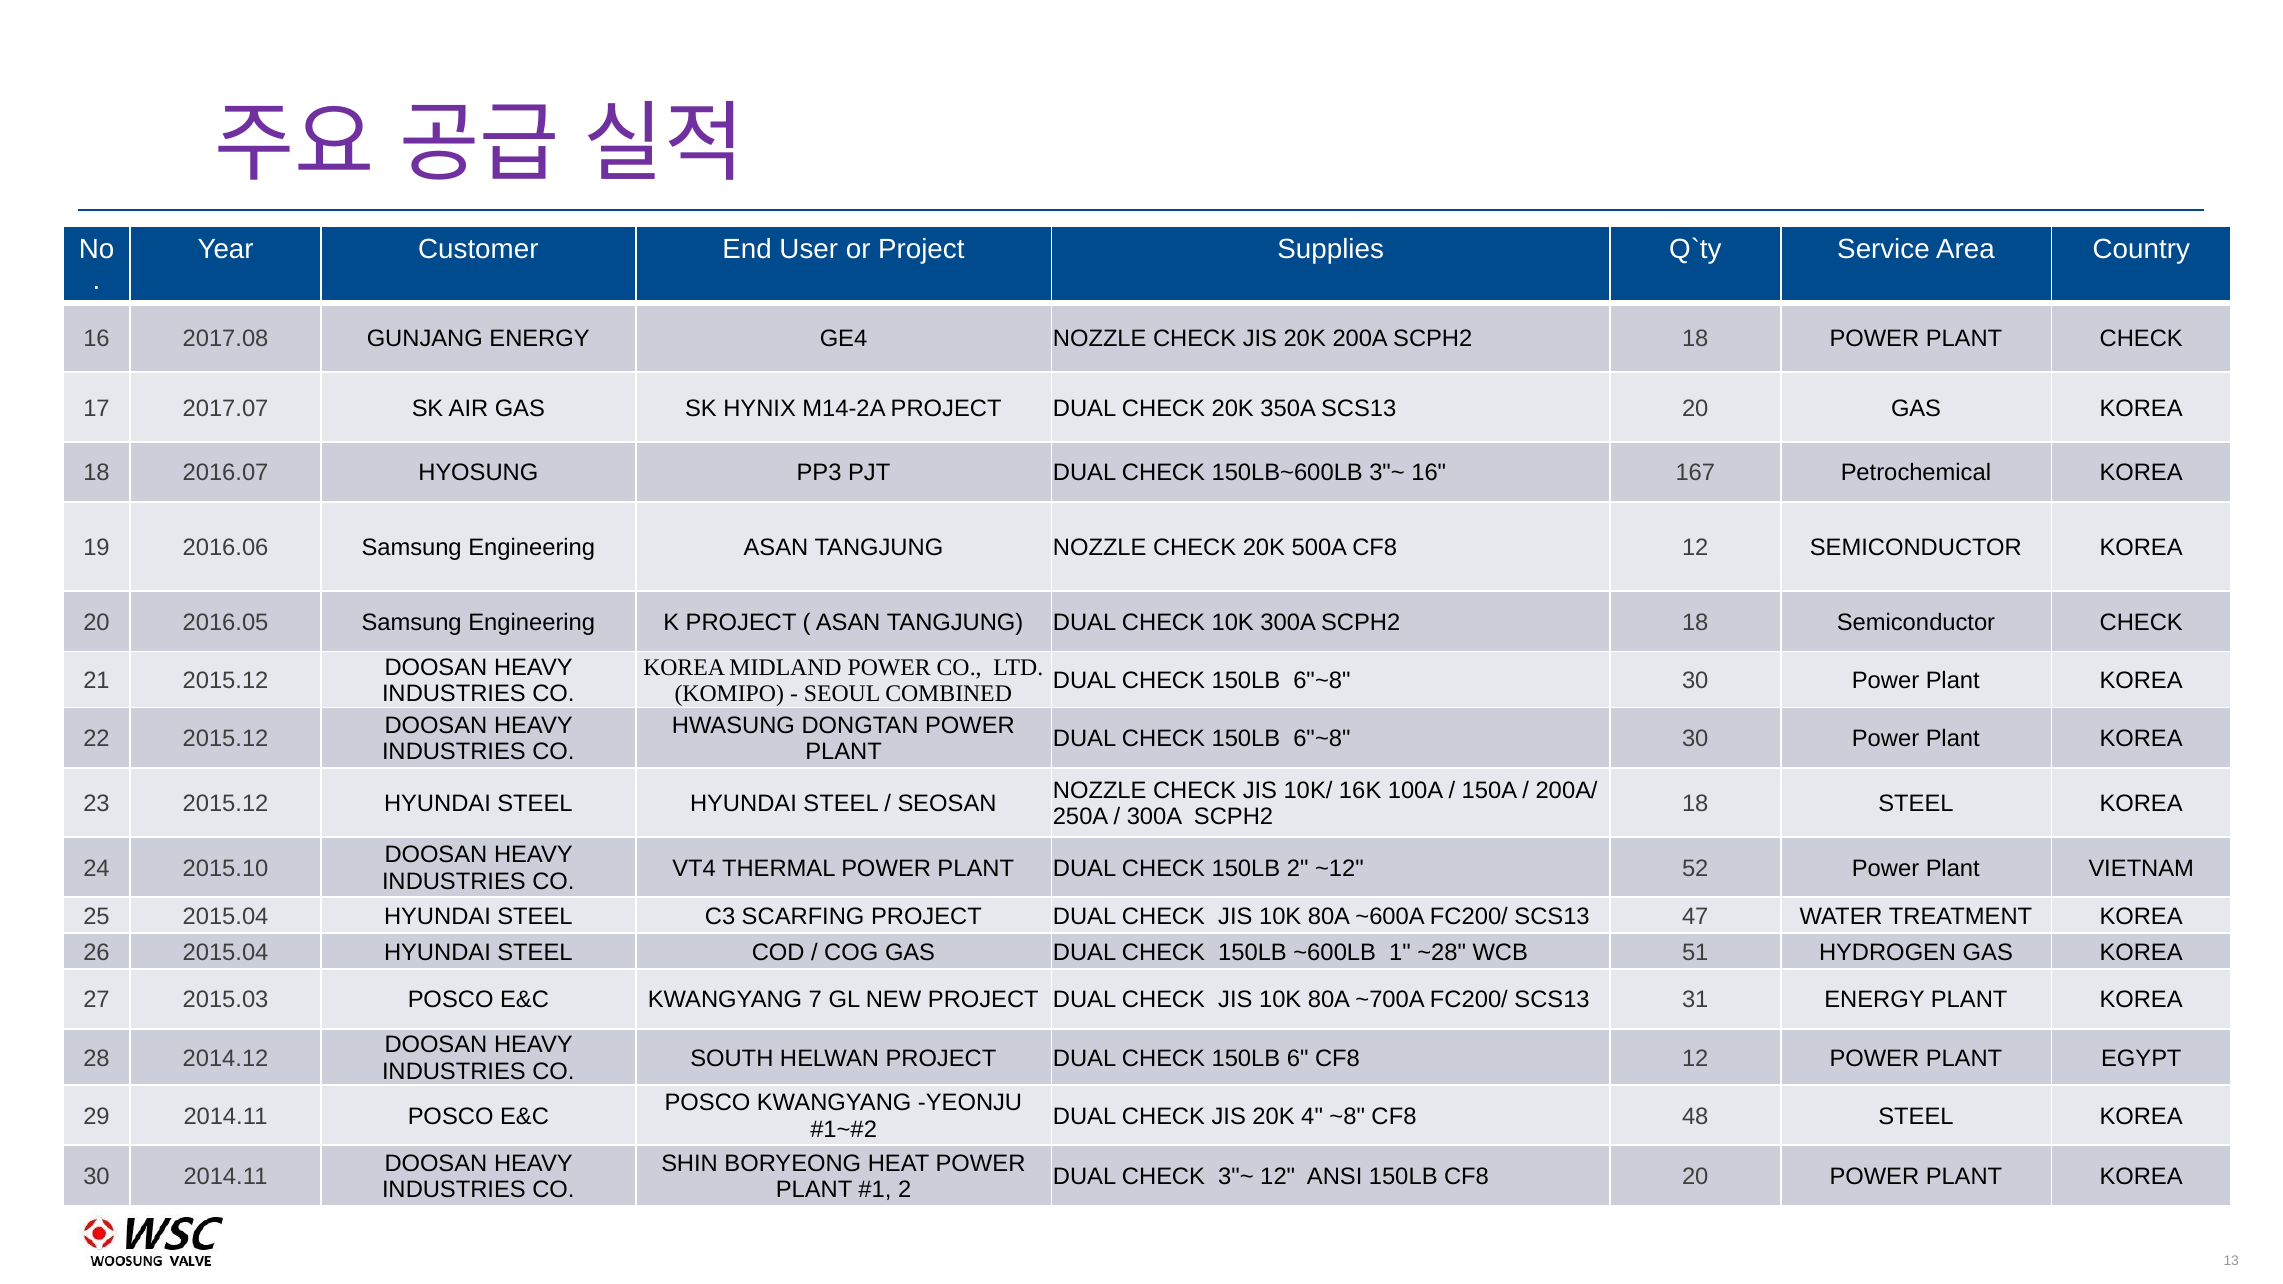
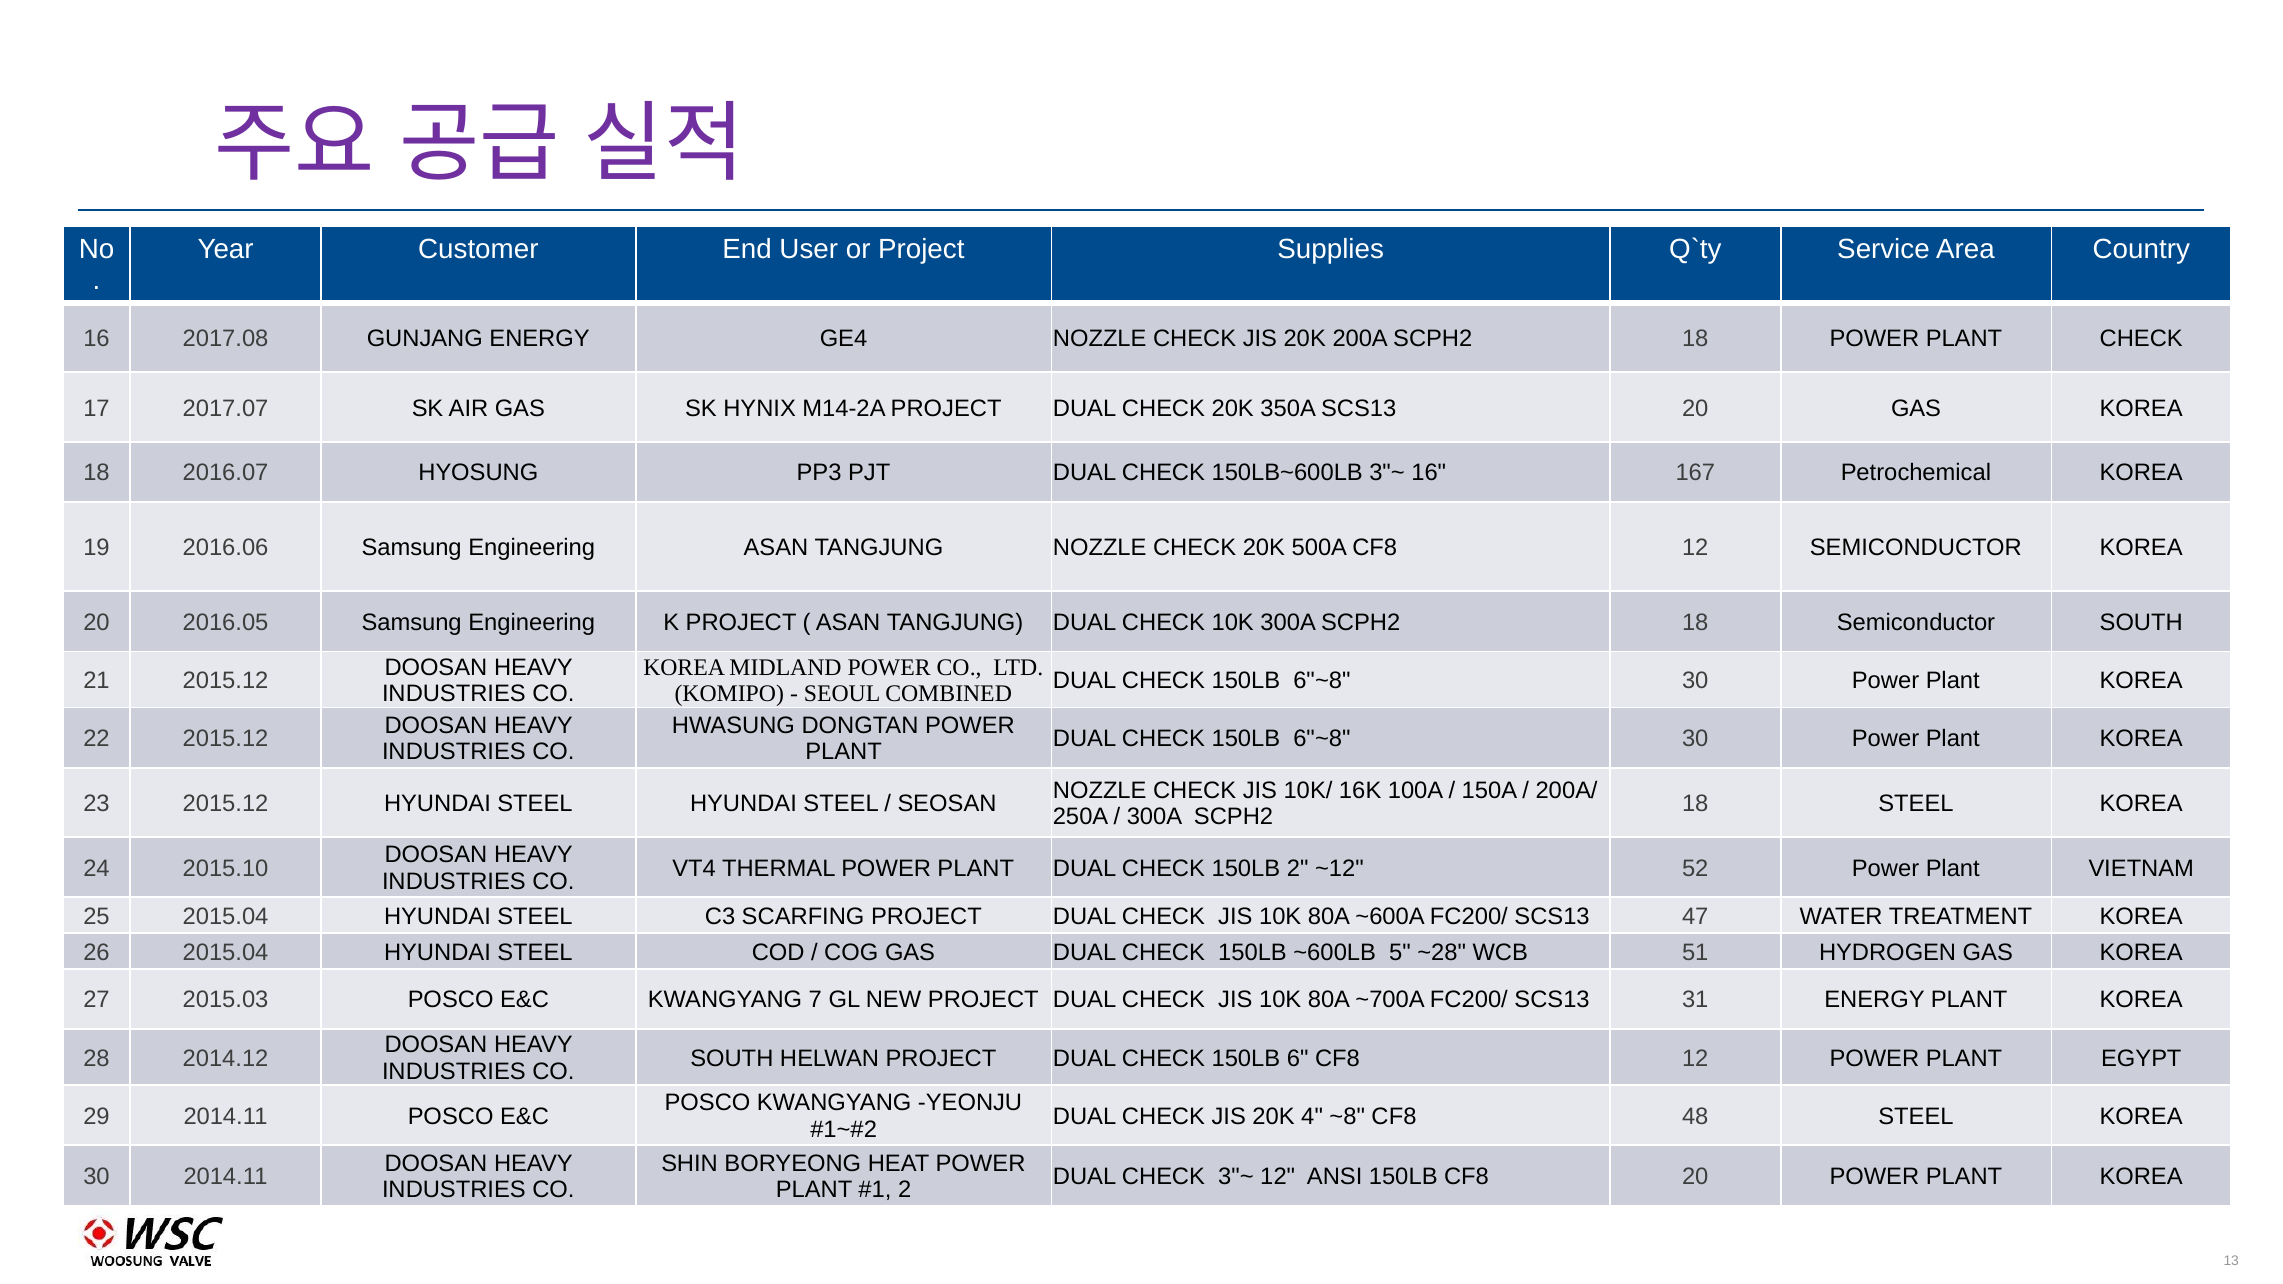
Semiconductor CHECK: CHECK -> SOUTH (2141, 623)
1: 1 -> 5 (1400, 952)
